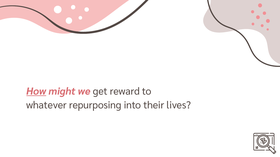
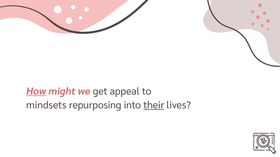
reward: reward -> appeal (125, 92)
whatever: whatever -> mindsets (46, 106)
their underline: none -> present (154, 106)
